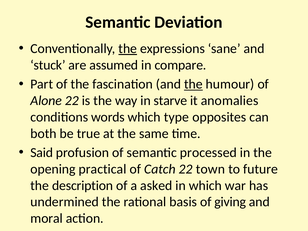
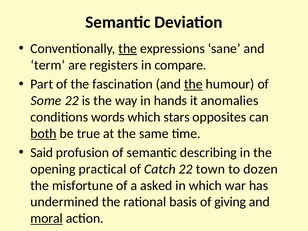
stuck: stuck -> term (48, 65)
assumed: assumed -> registers (114, 65)
Alone: Alone -> Some (46, 101)
starve: starve -> hands (170, 101)
type: type -> stars (177, 117)
both underline: none -> present (43, 134)
processed: processed -> describing (208, 153)
future: future -> dozen (261, 169)
description: description -> misfortune (83, 186)
moral underline: none -> present (47, 218)
